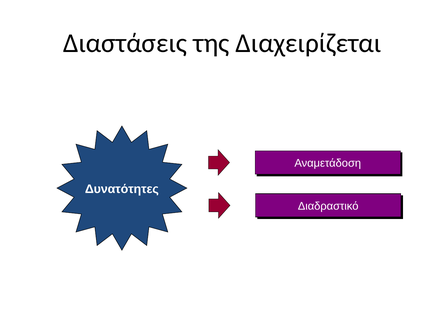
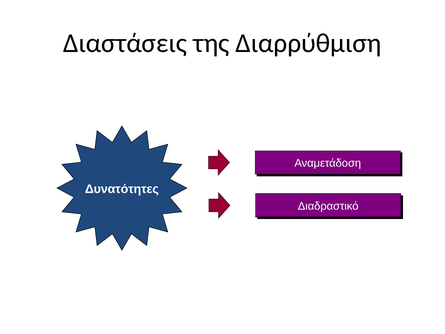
Διαχειρίζεται: Διαχειρίζεται -> Διαρρύθμιση (309, 43)
